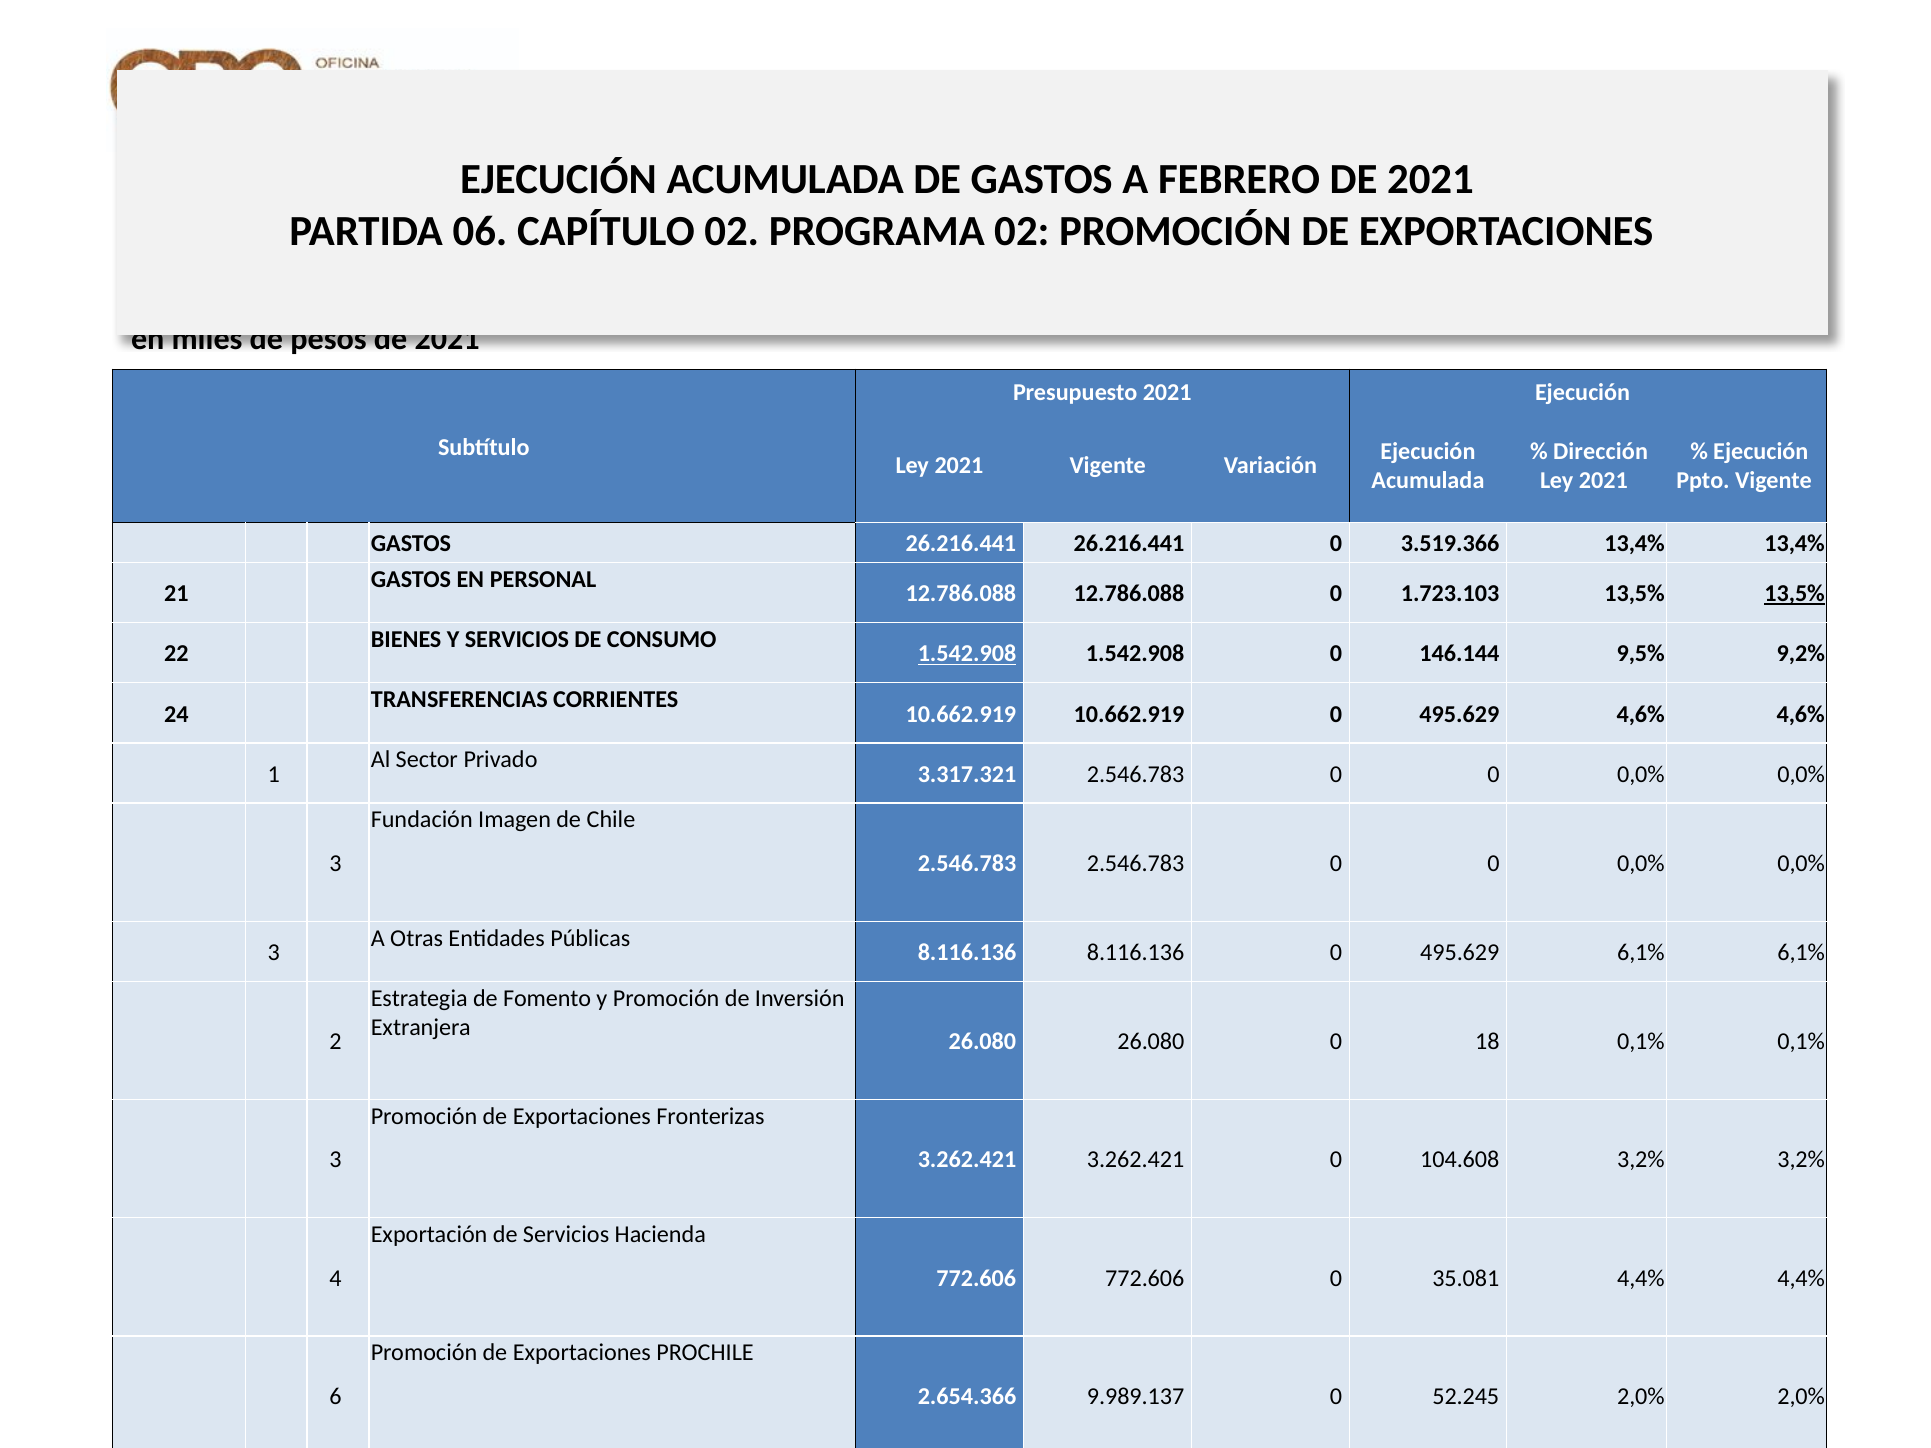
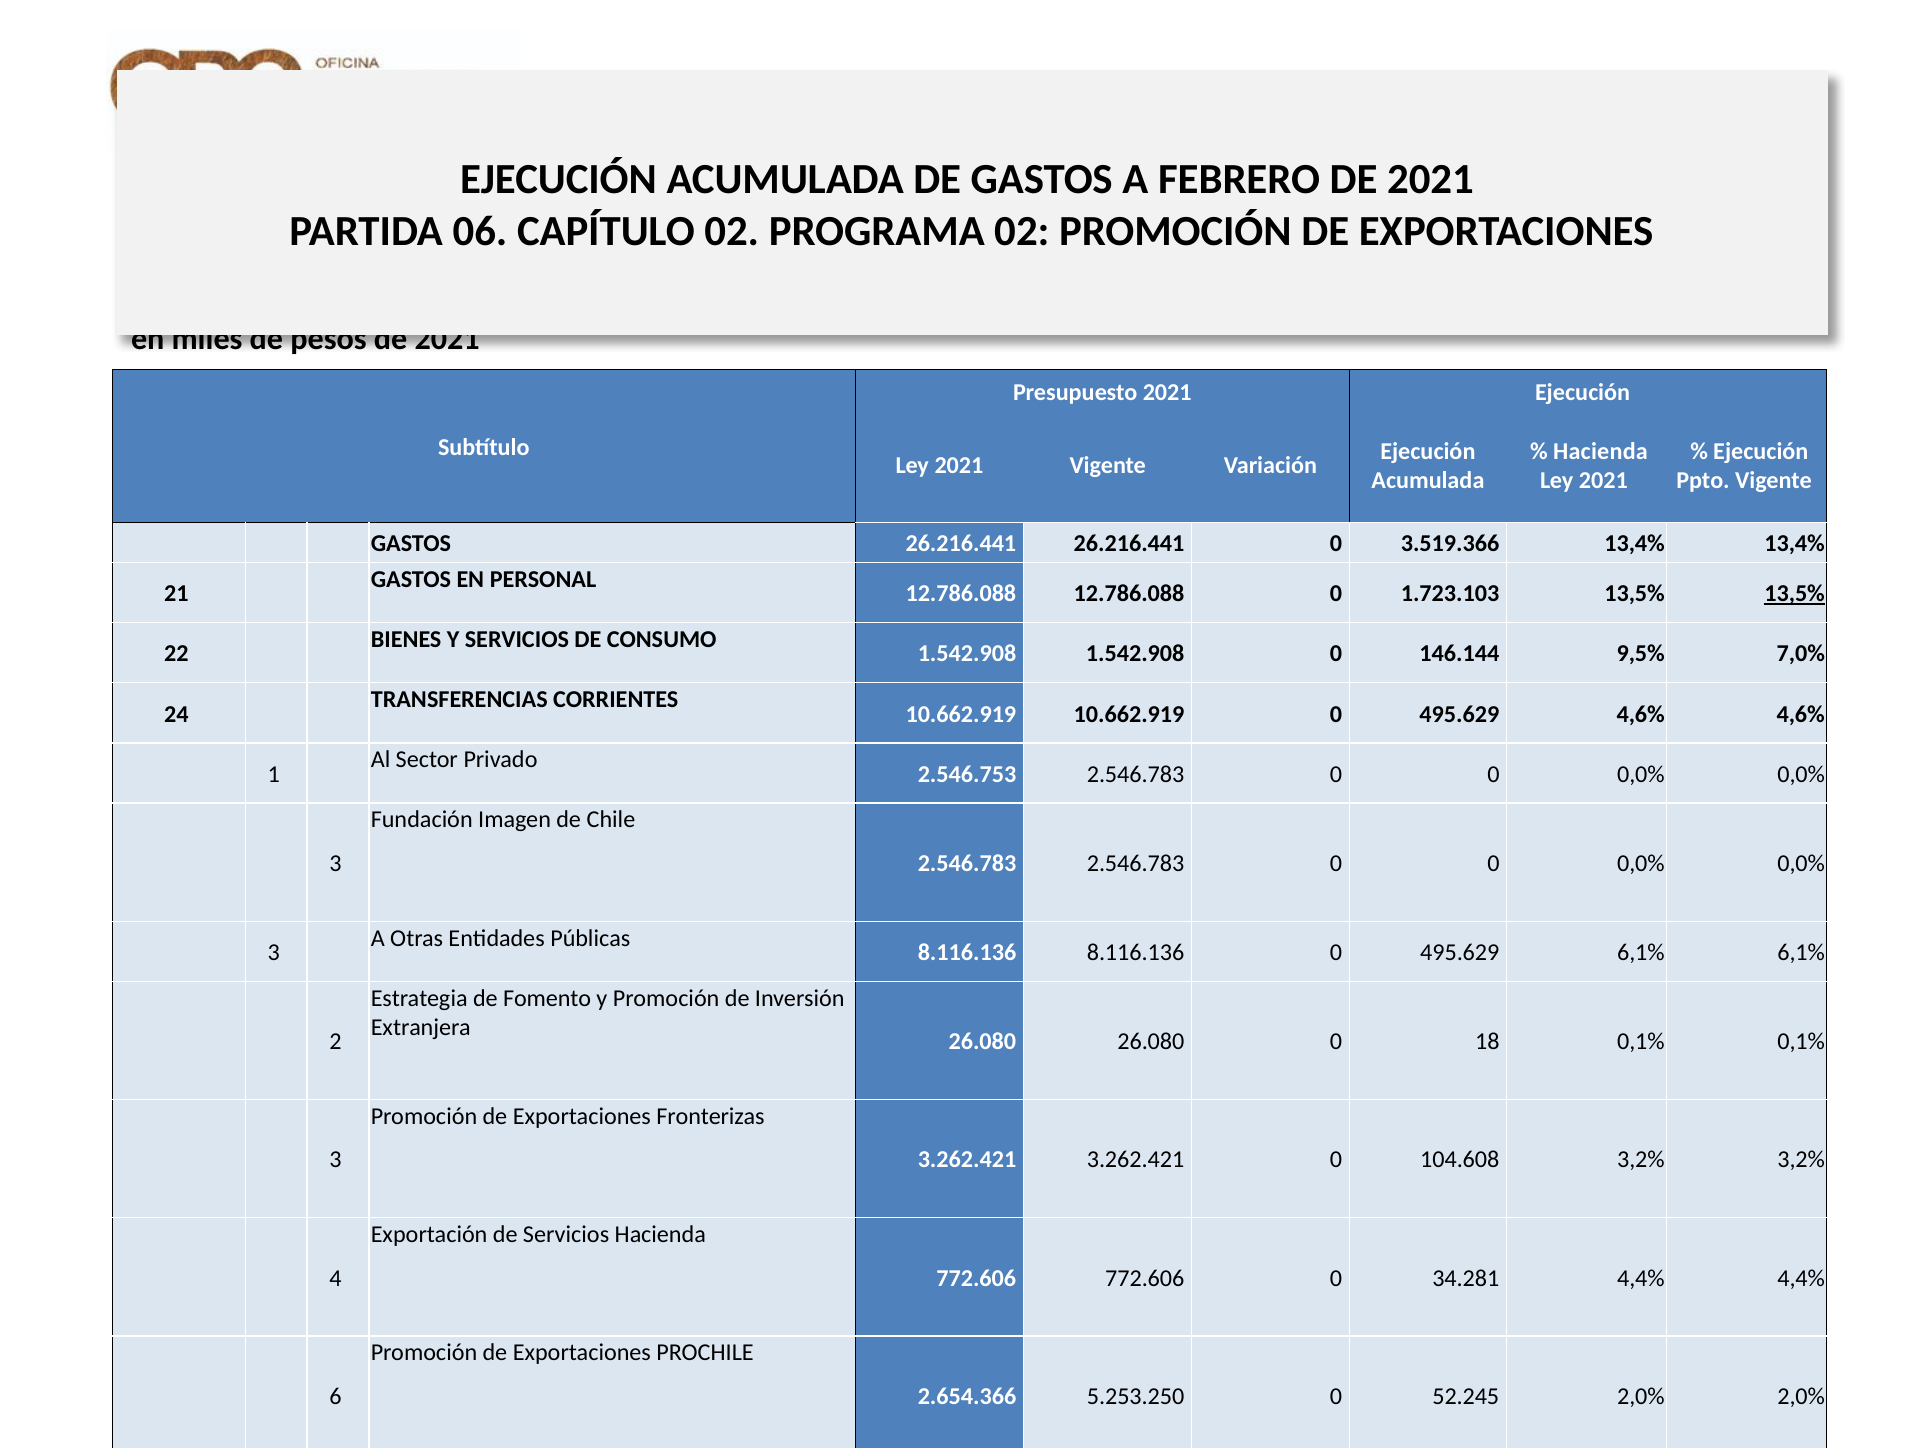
Dirección: Dirección -> Hacienda (1600, 451)
1.542.908 underline: present -> none (967, 654)
9,2%: 9,2% -> 7,0% (1801, 654)
3.317.321: 3.317.321 -> 2.546.753 (967, 774)
35.081: 35.081 -> 34.281 (1466, 1278)
9.989.137: 9.989.137 -> 5.253.250 (1136, 1396)
